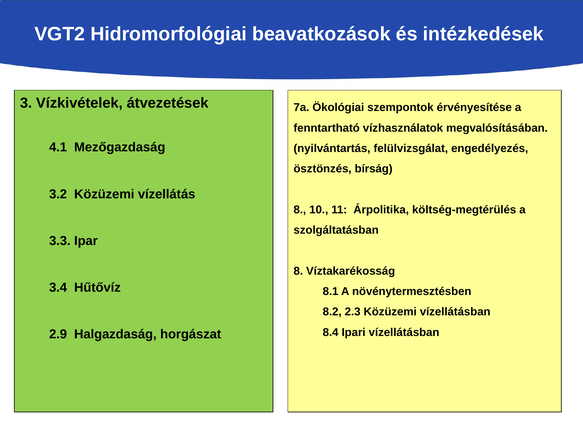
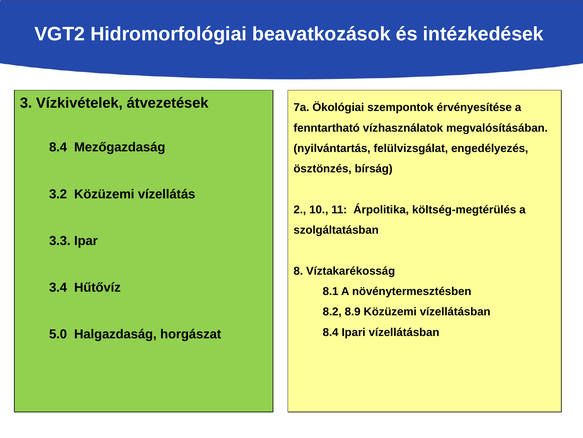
4.1: 4.1 -> 8.4 (58, 147)
8: 8 -> 2 (300, 209)
2.3: 2.3 -> 8.9 (353, 311)
2.9: 2.9 -> 5.0 (58, 334)
